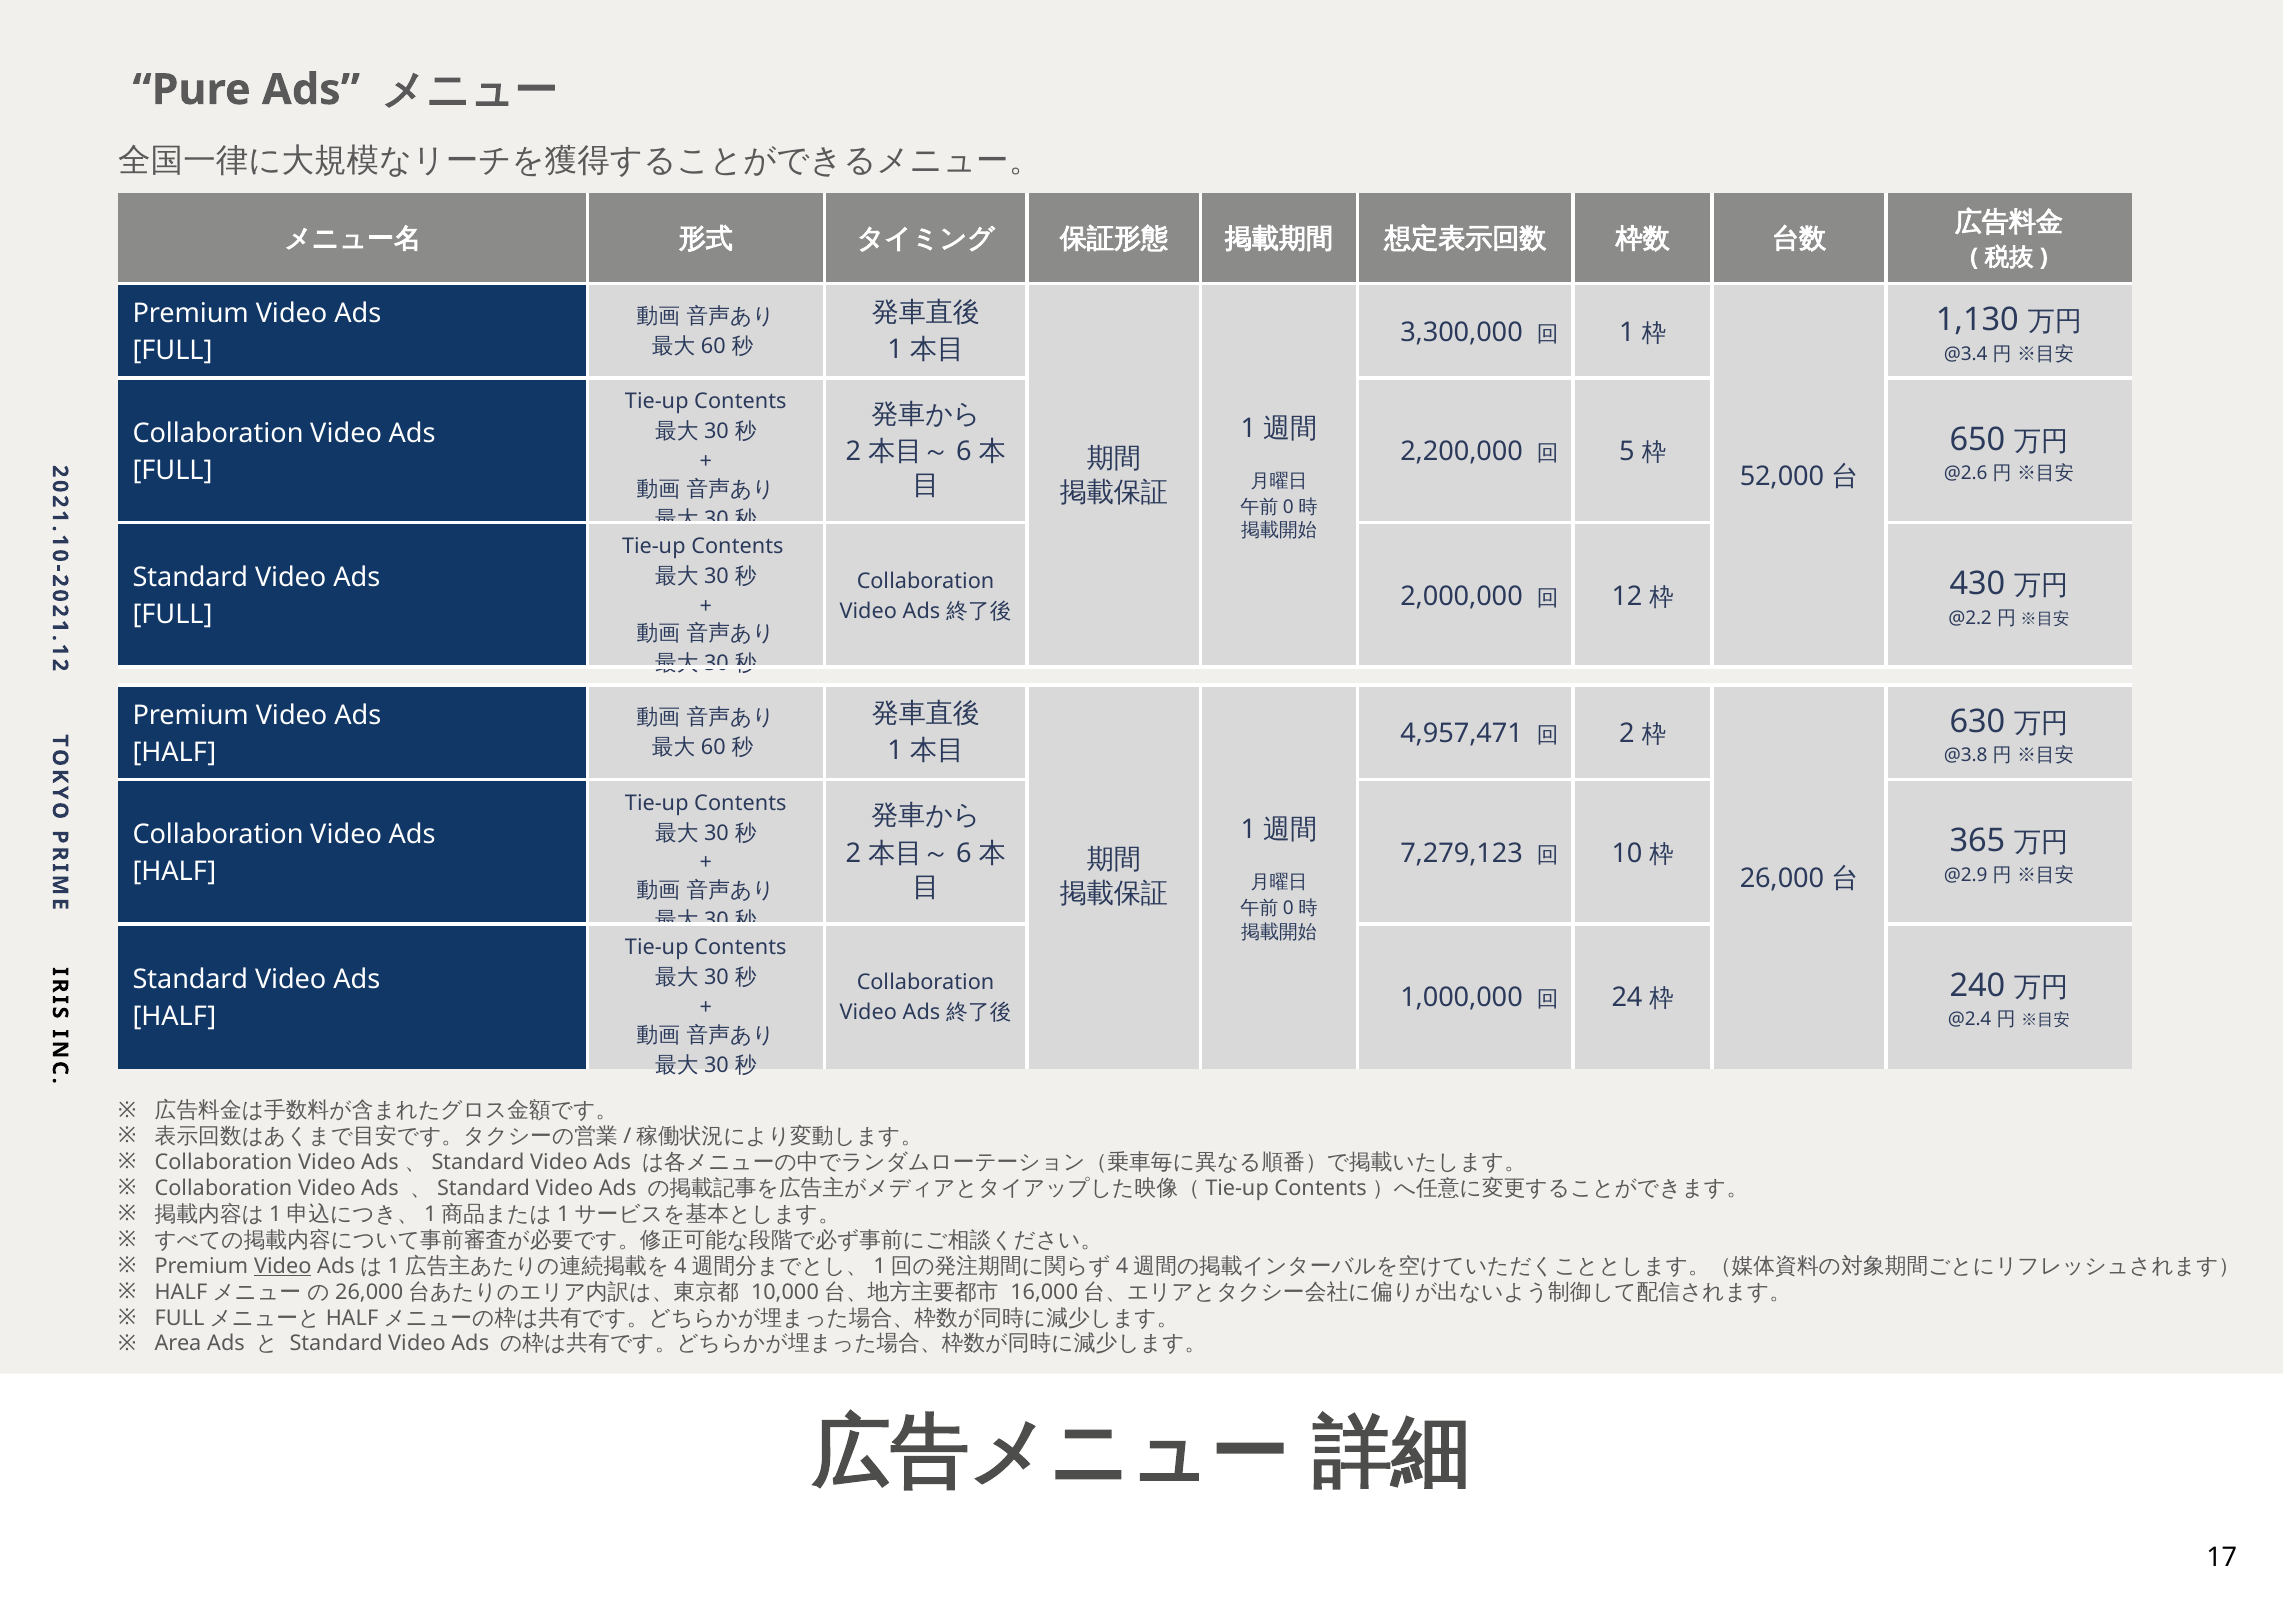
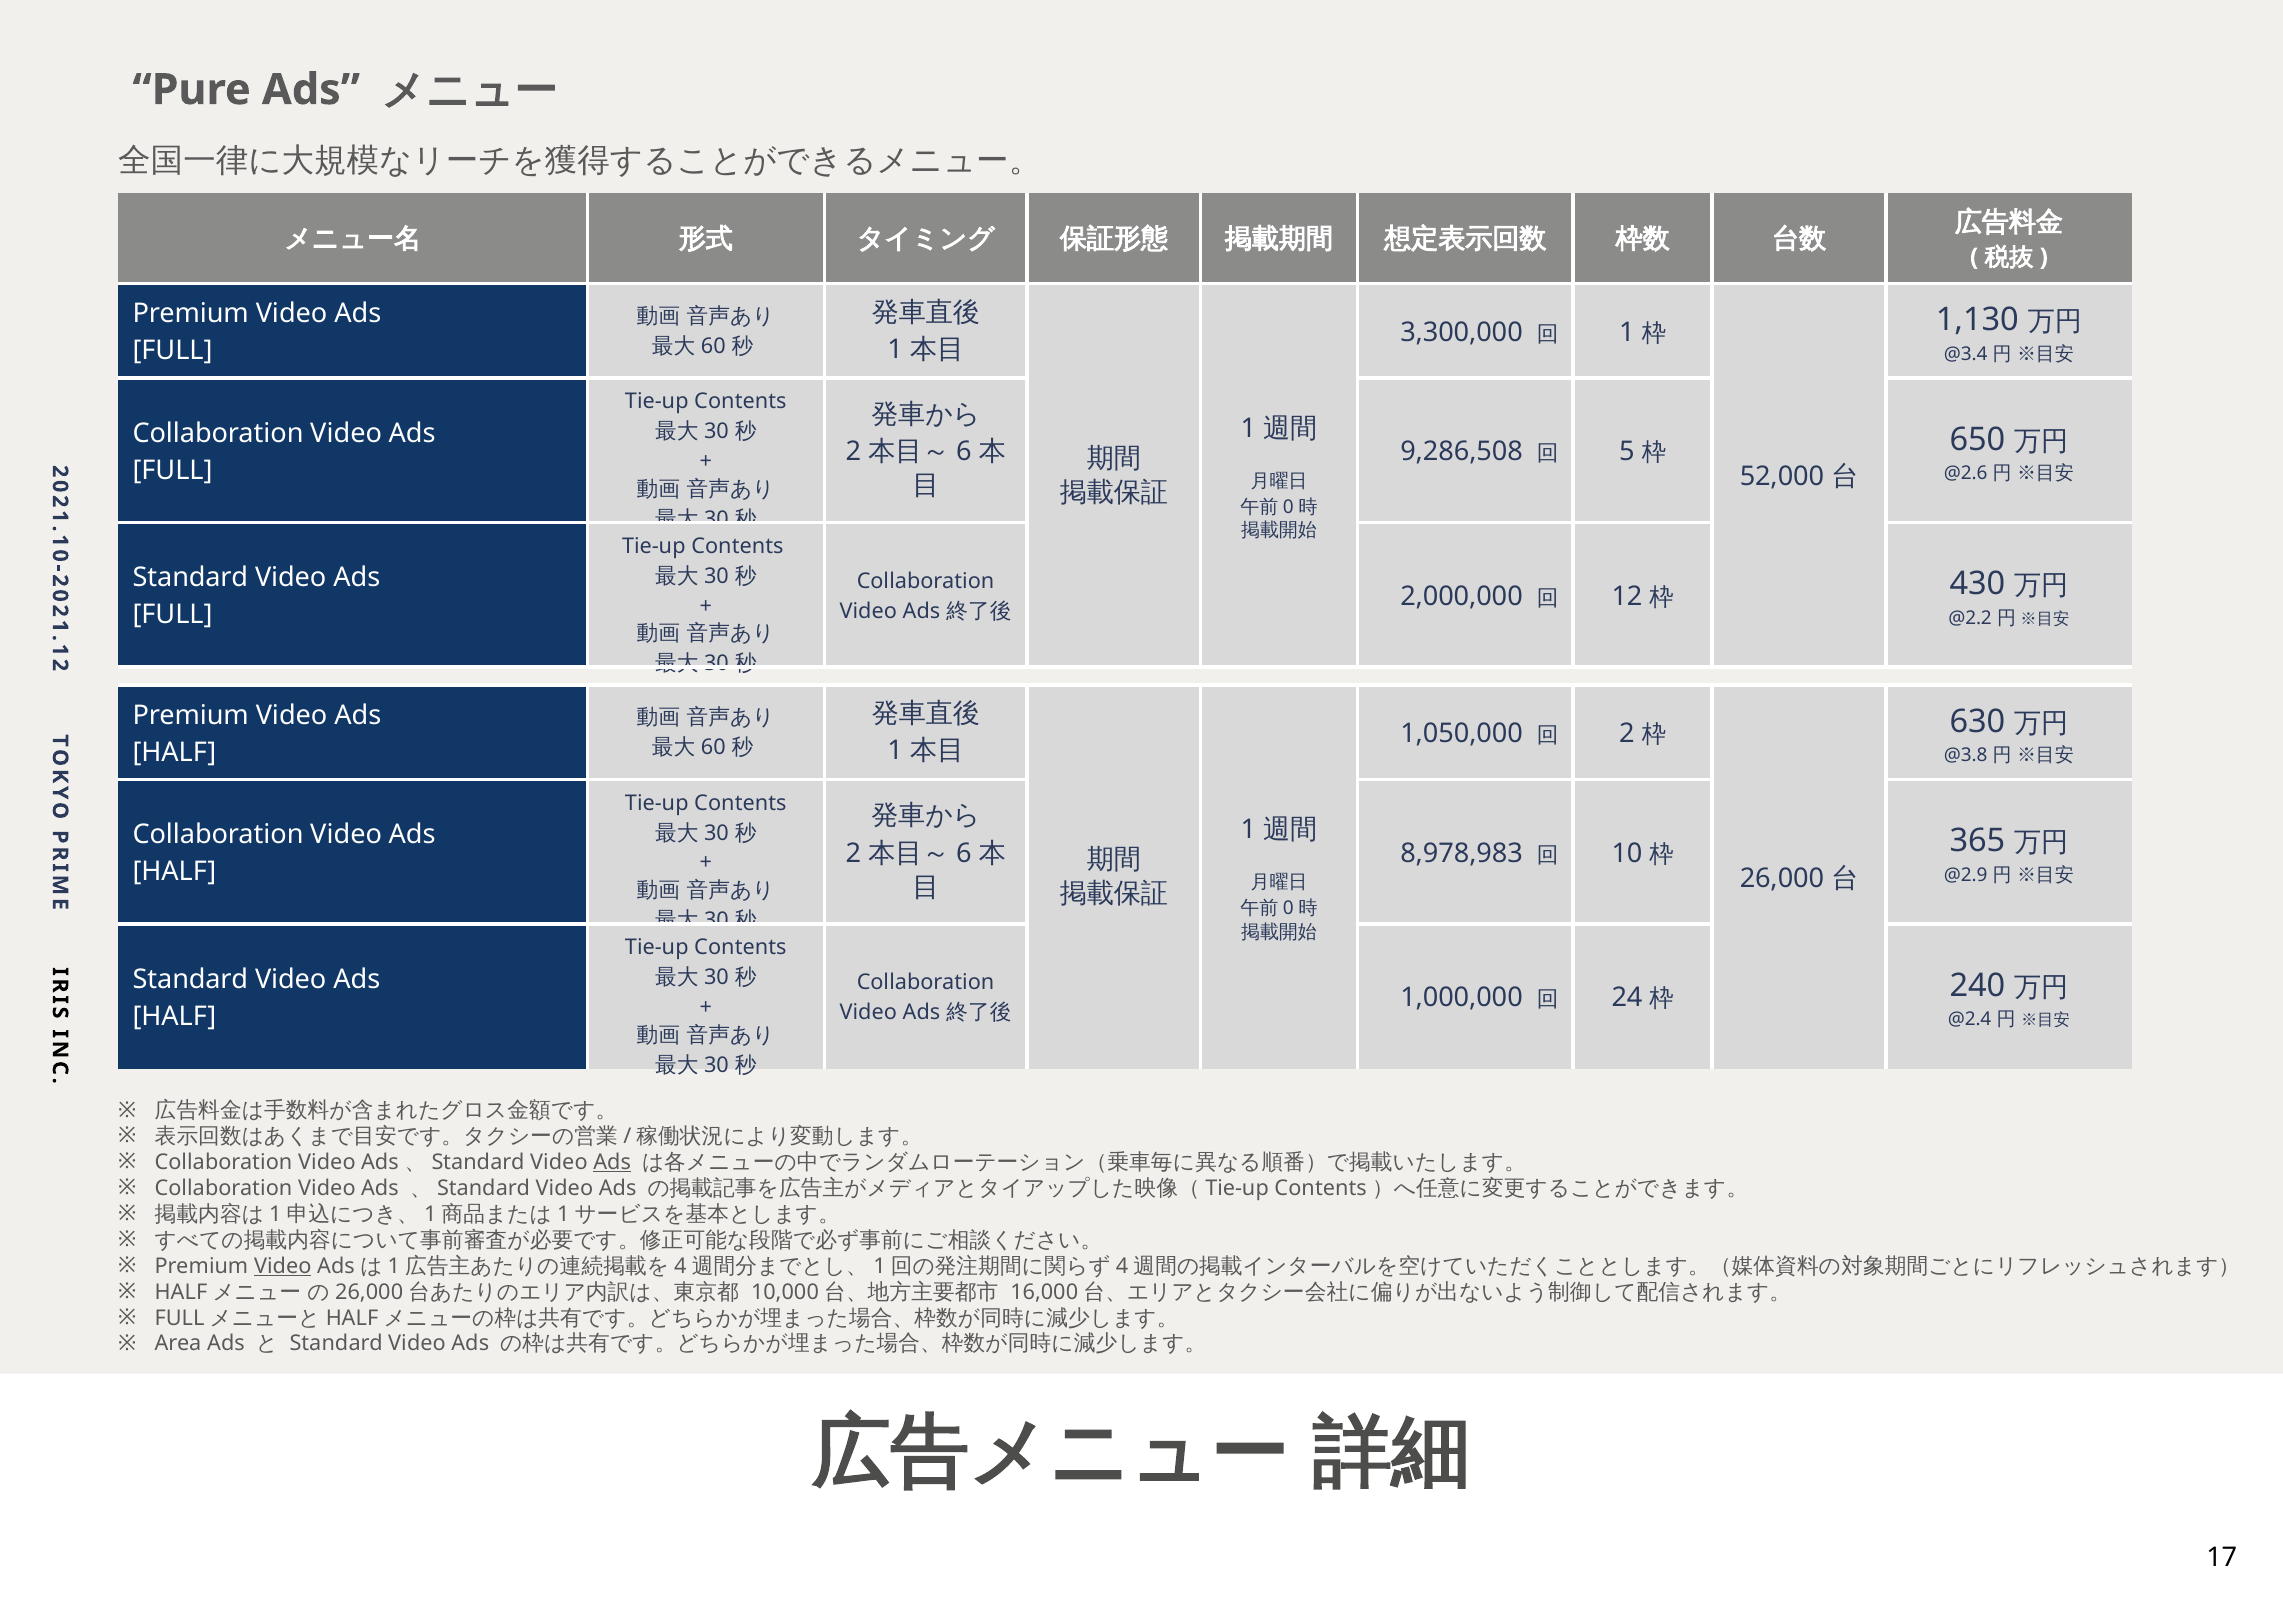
2,200,000: 2,200,000 -> 9,286,508 (1462, 452)
4,957,471: 4,957,471 -> 1,050,000 (1462, 734)
7,279,123: 7,279,123 -> 8,978,983 (1462, 853)
Ads underline: none -> present (612, 1162)
